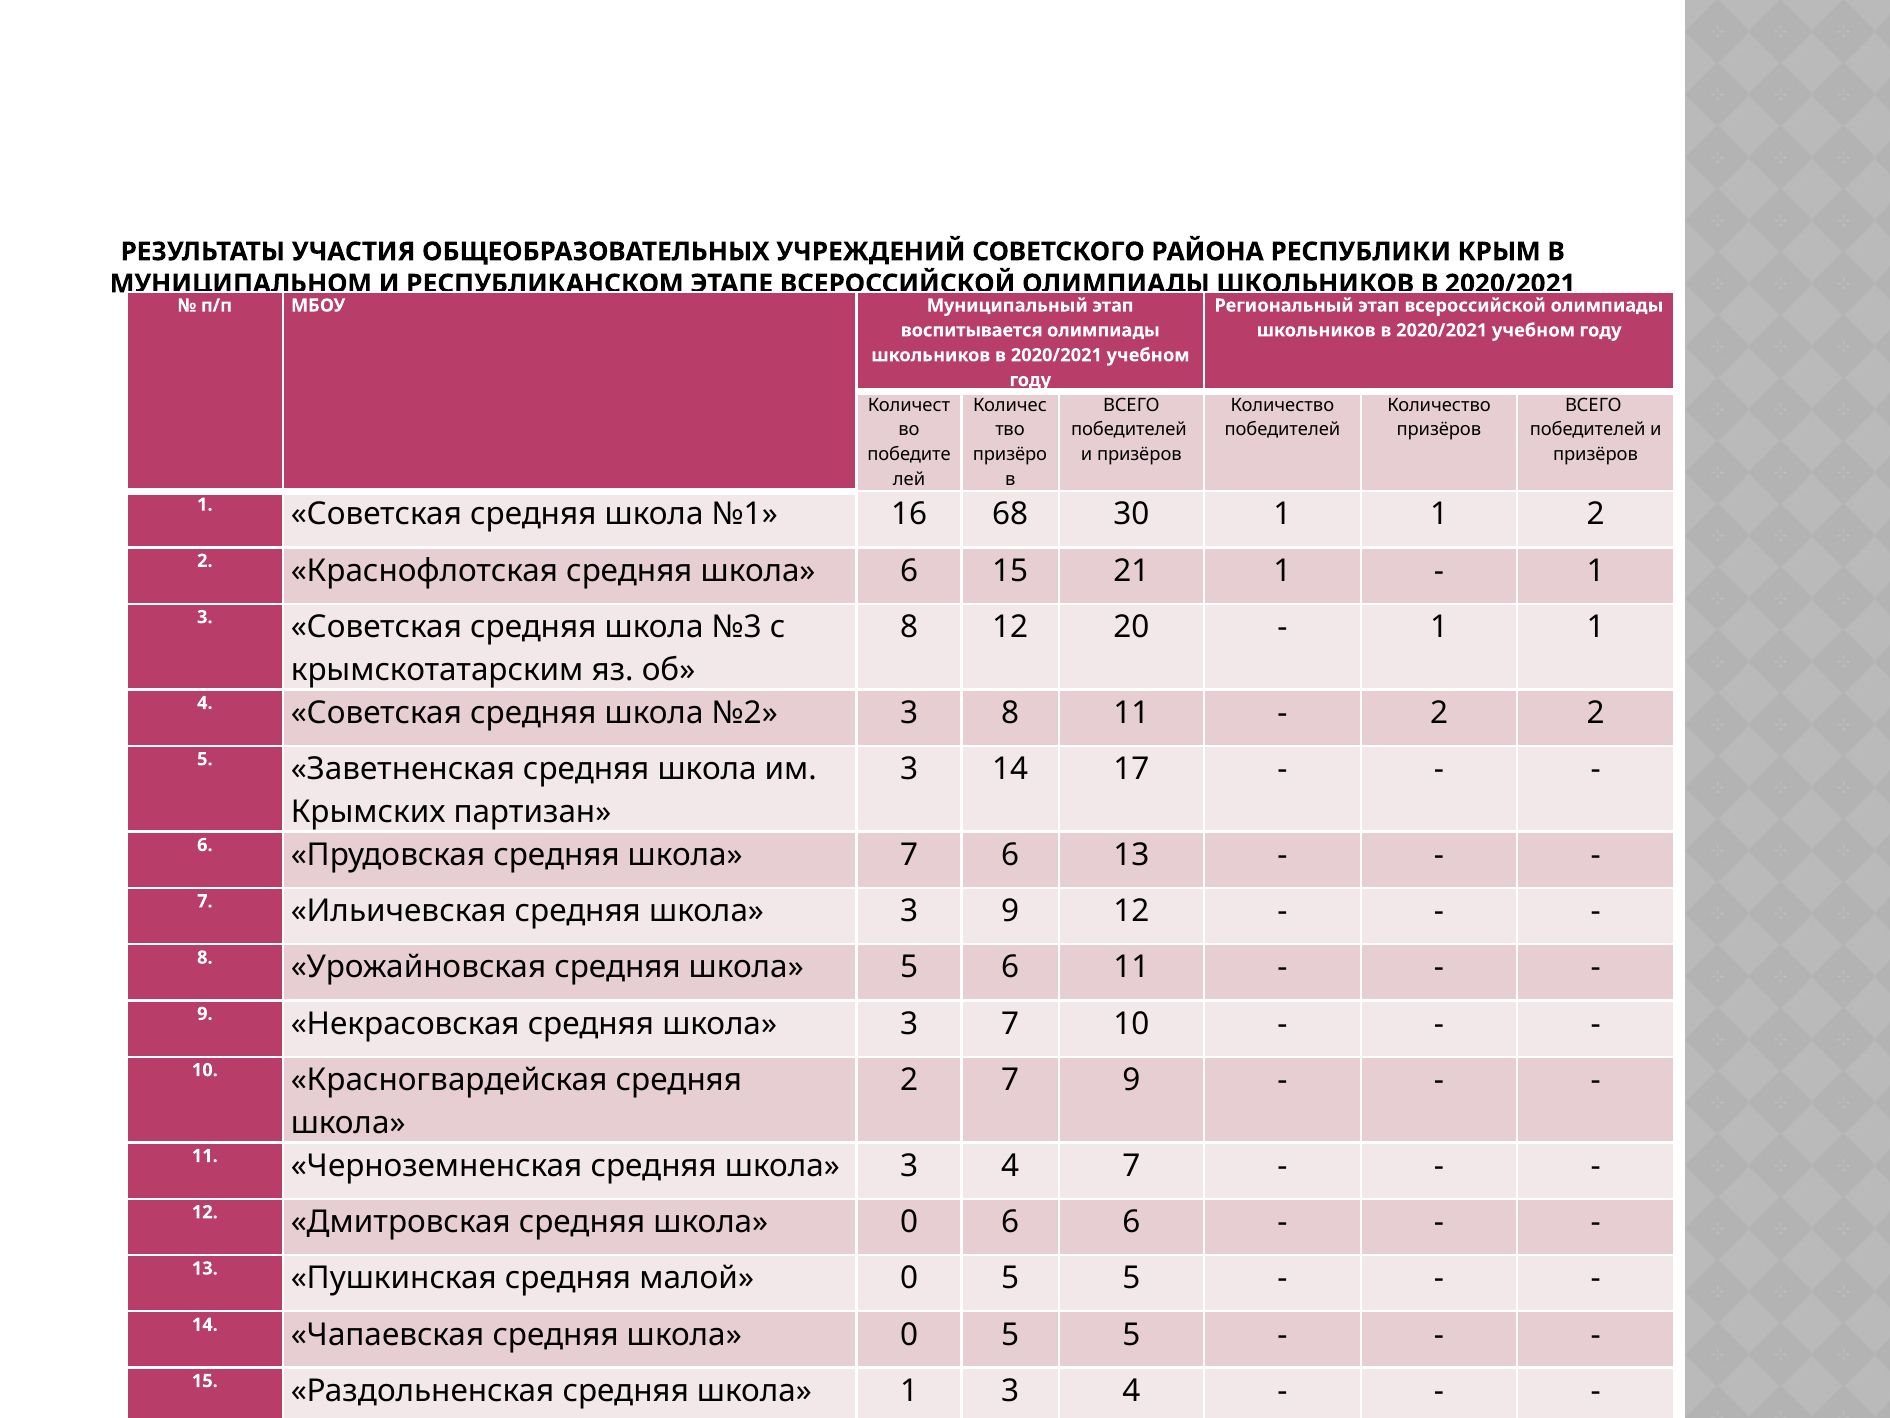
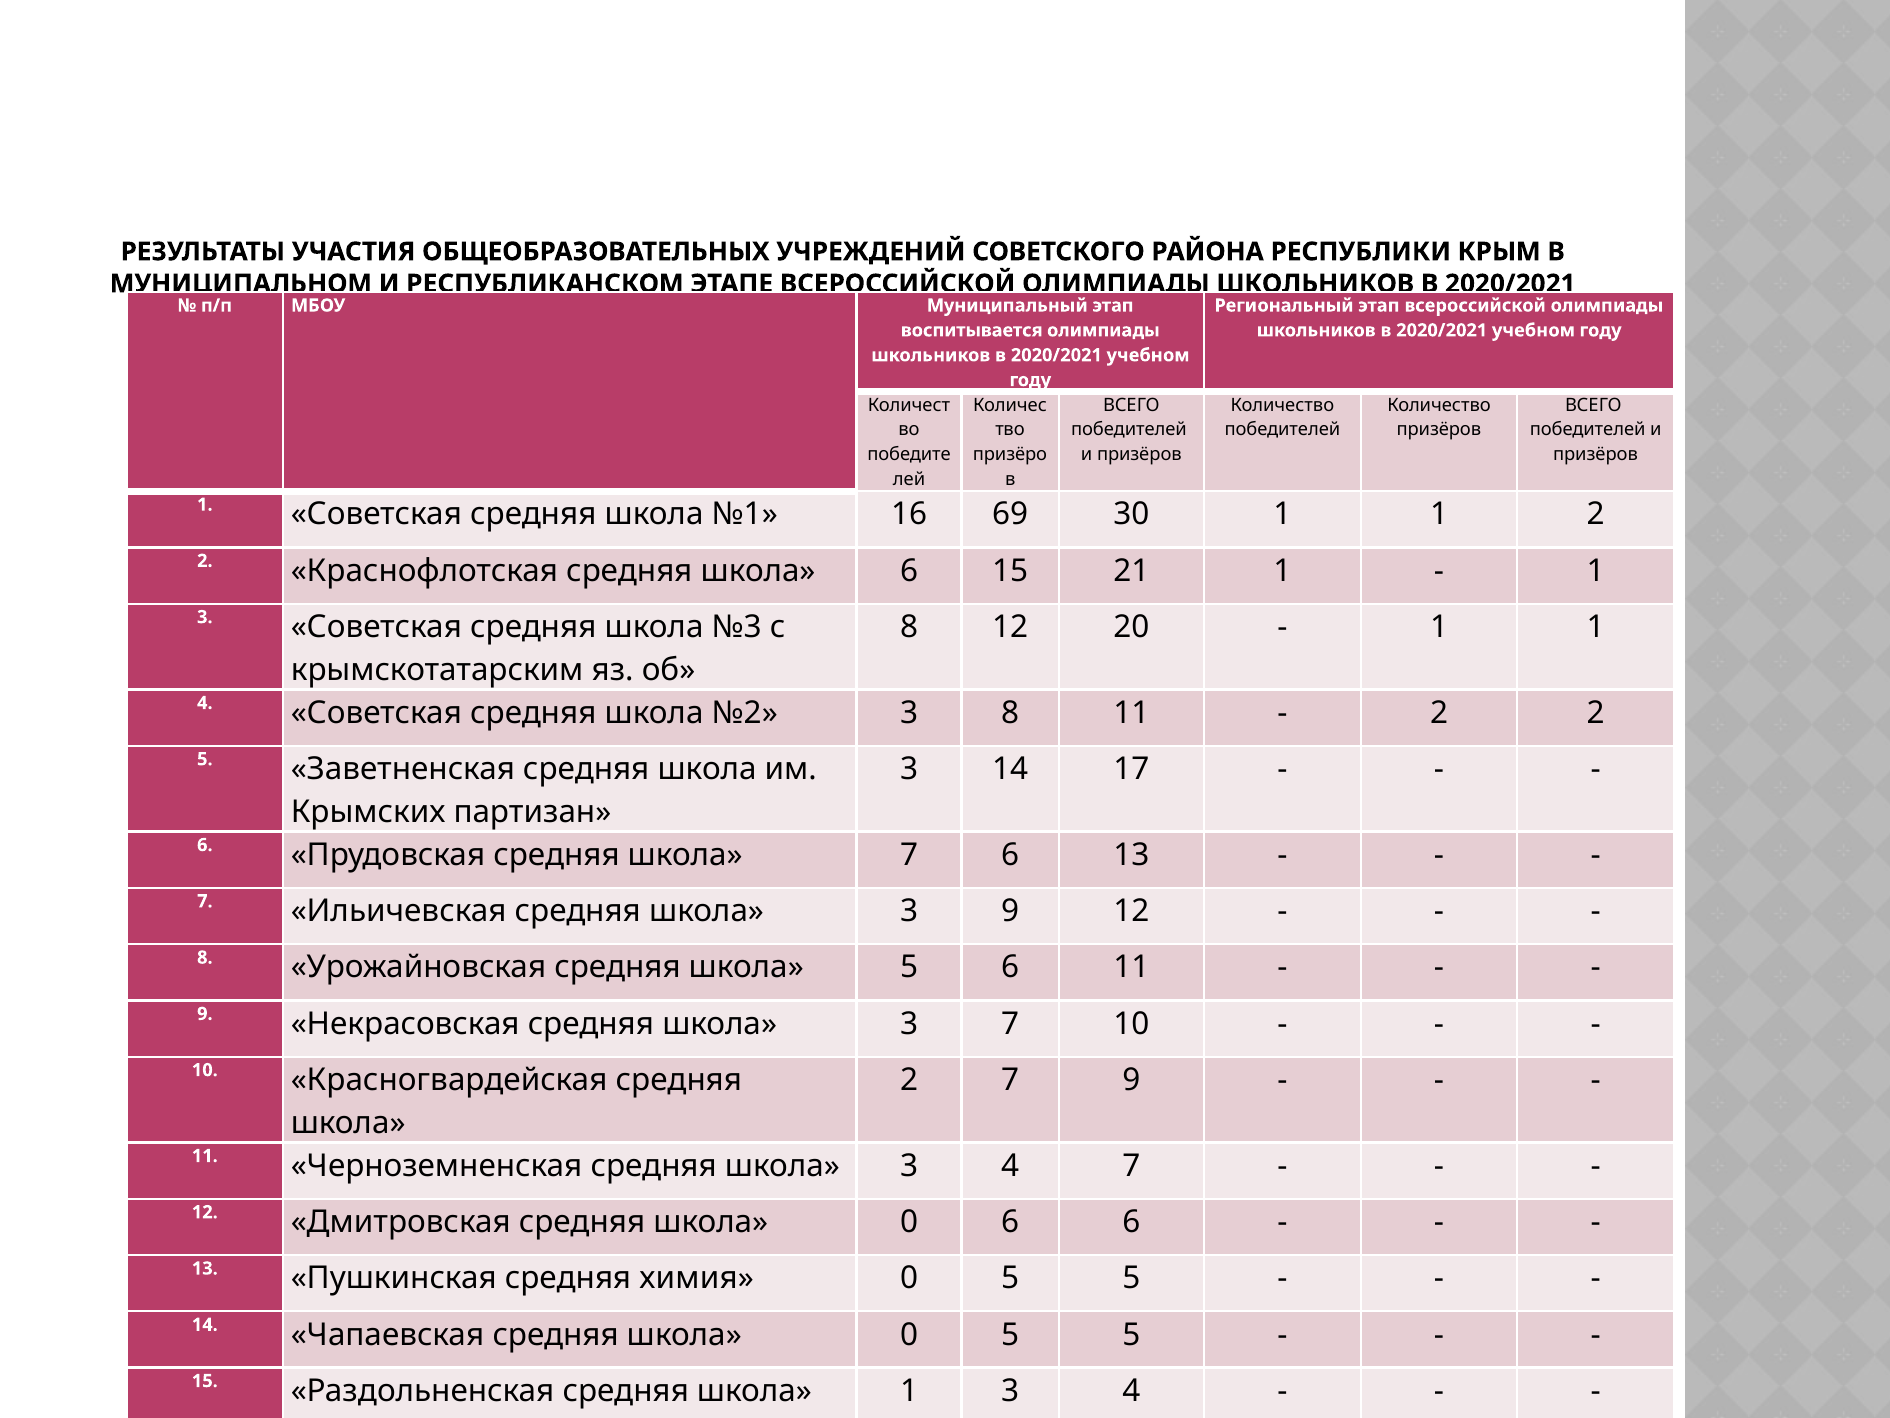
68: 68 -> 69 (1010, 514)
малой: малой -> химия (697, 1278)
